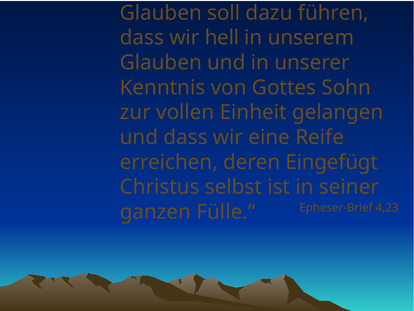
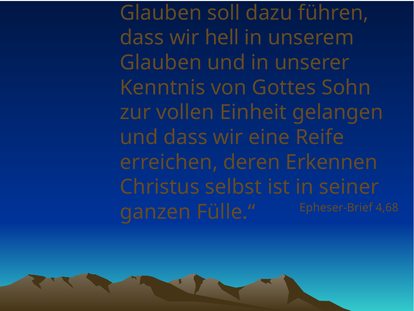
Eingefügt: Eingefügt -> Erkennen (332, 162)
4,23: 4,23 -> 4,68 (387, 207)
